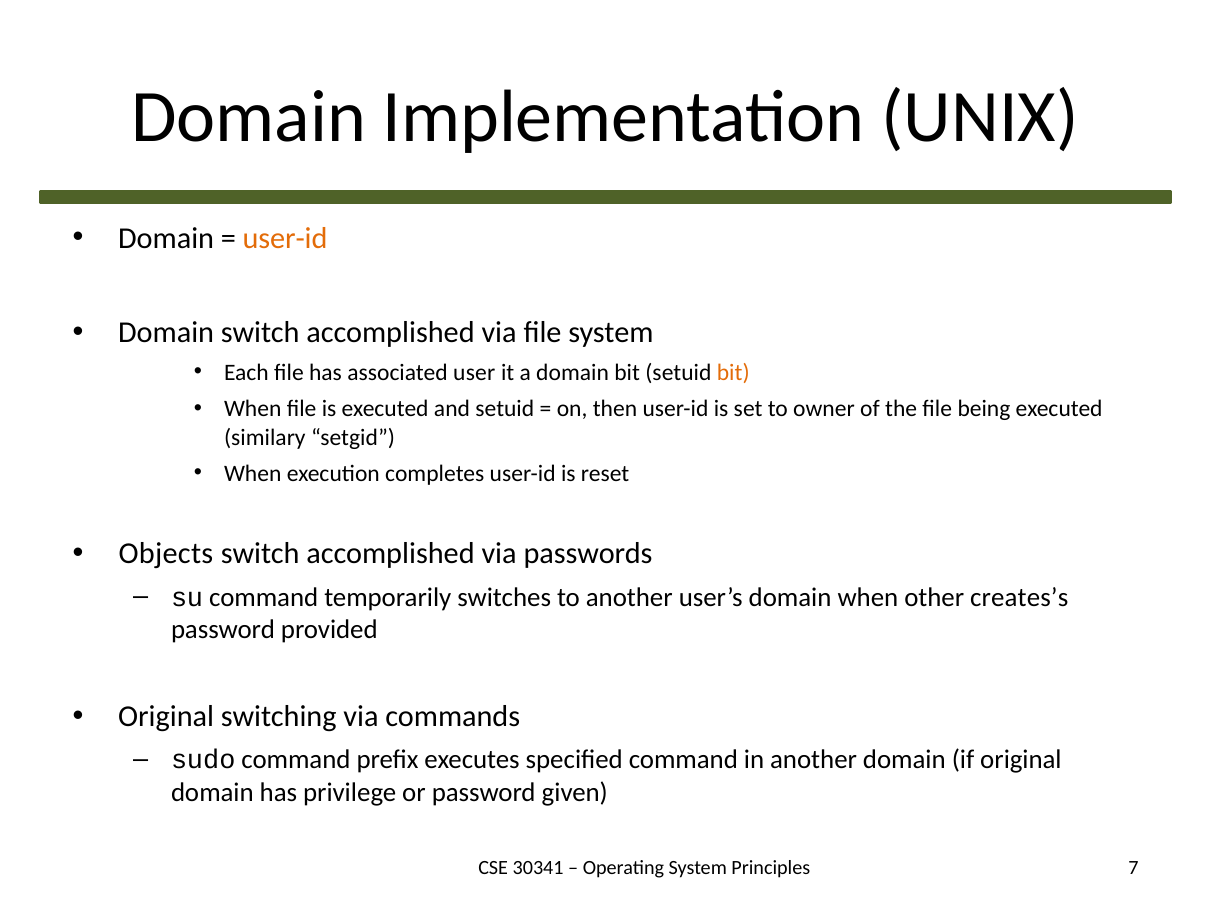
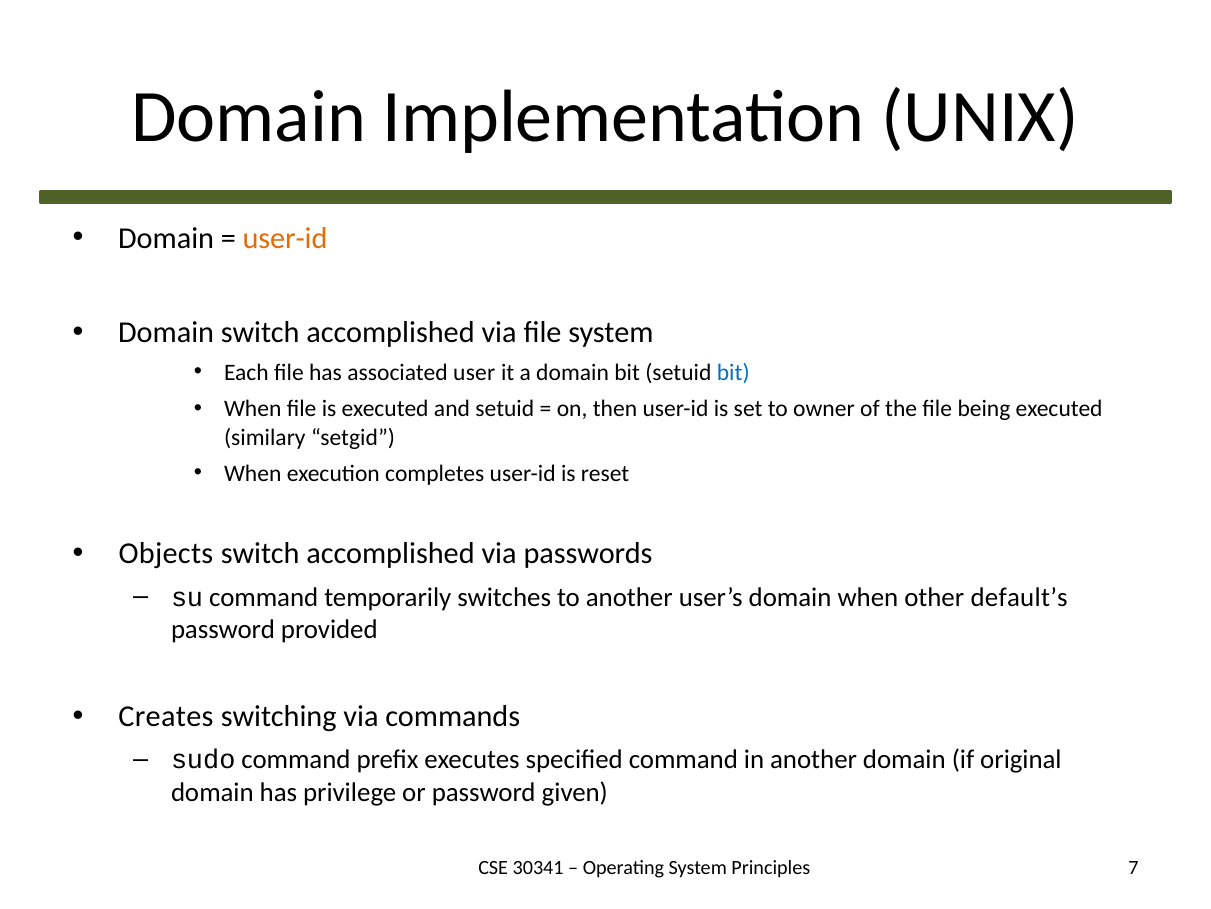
bit colour: orange -> blue (733, 372)
creates’s: creates’s -> default’s (1019, 597)
Original: Original -> Creates (166, 716)
